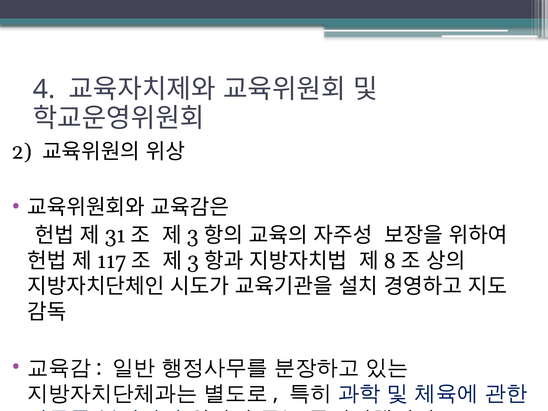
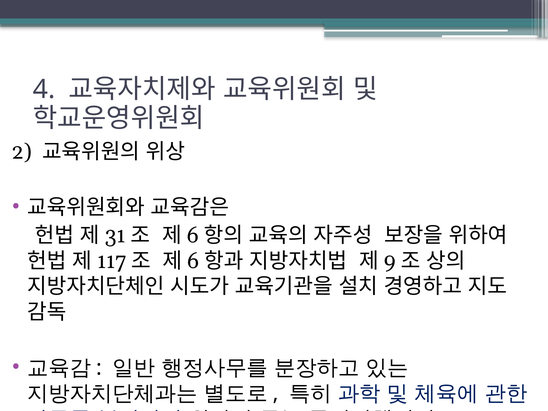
3: 3 -> 6 (193, 235)
3: 3 -> 6 (193, 261)
8: 8 -> 9 (390, 261)
